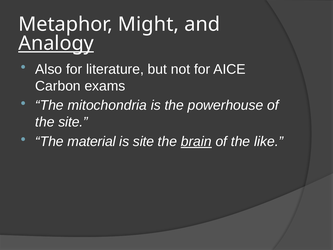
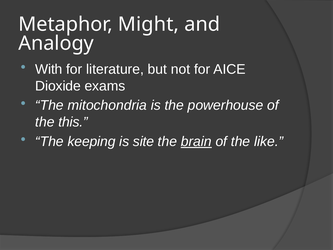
Analogy underline: present -> none (56, 43)
Also: Also -> With (49, 69)
Carbon: Carbon -> Dioxide (58, 86)
the site: site -> this (73, 122)
material: material -> keeping (92, 141)
